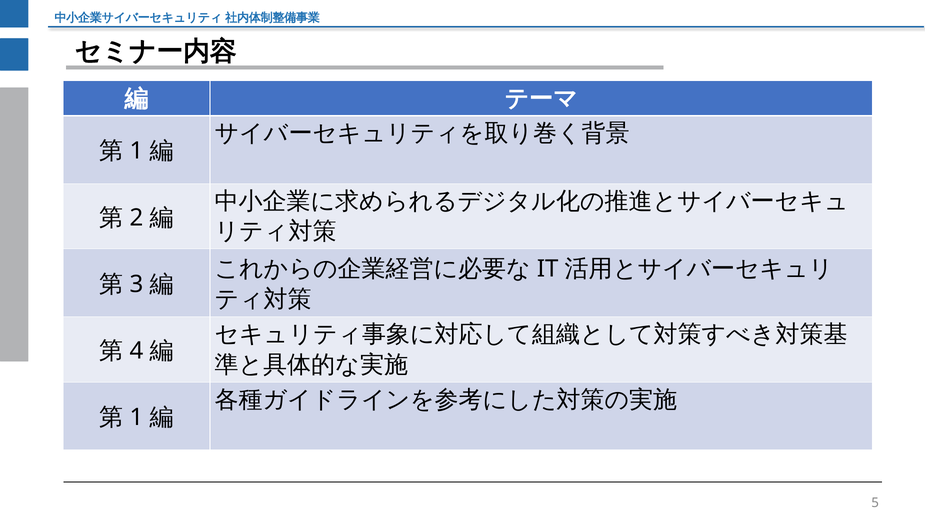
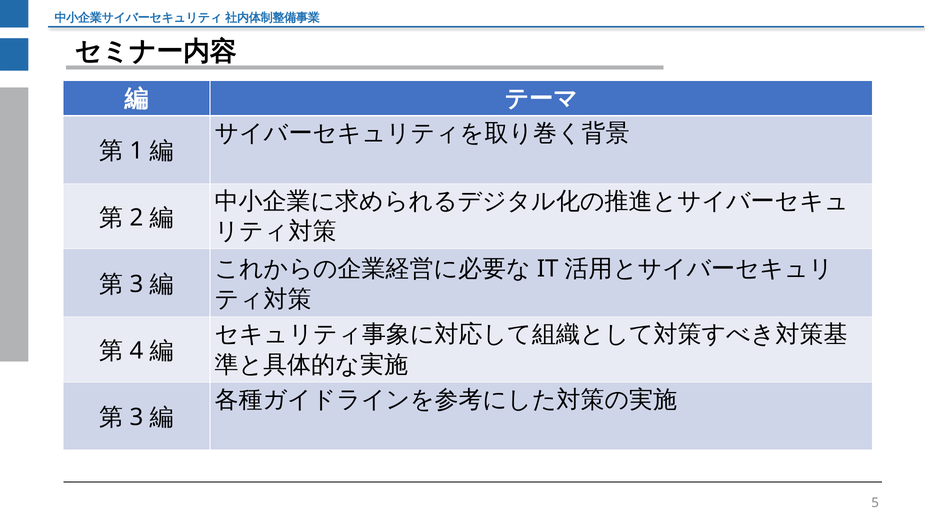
1: 1 -> 3 (136, 418)
